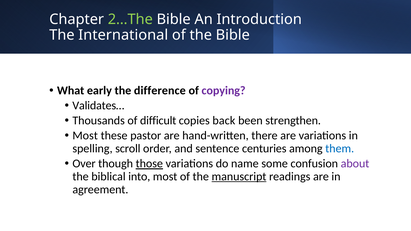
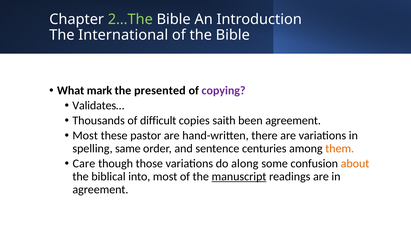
early: early -> mark (99, 91)
difference: difference -> presented (160, 91)
back: back -> saith (224, 121)
been strengthen: strengthen -> agreement (293, 121)
scroll: scroll -> same (128, 149)
them colour: blue -> orange (340, 149)
Over: Over -> Care (84, 164)
those underline: present -> none (149, 164)
name: name -> along (245, 164)
about colour: purple -> orange (355, 164)
